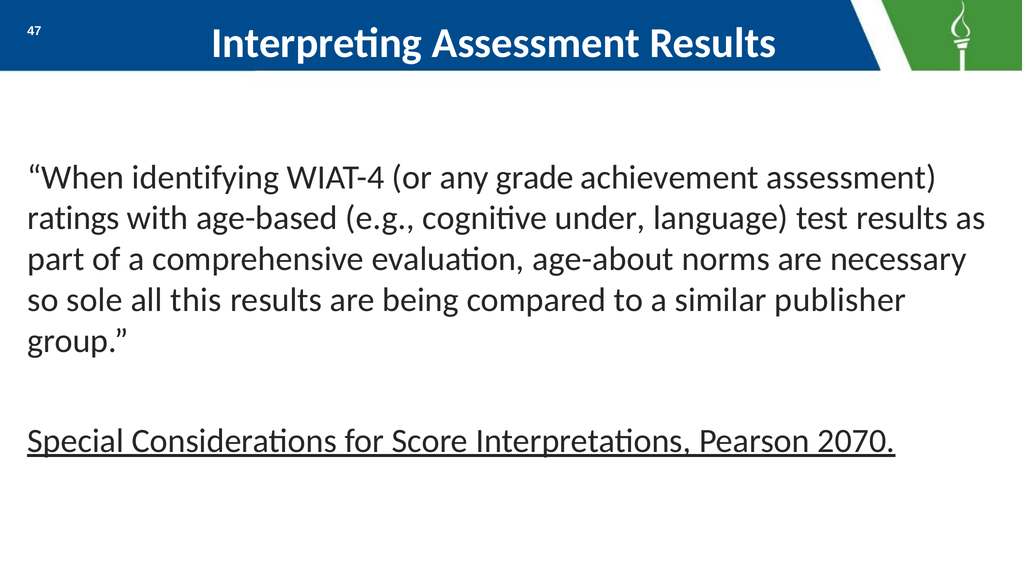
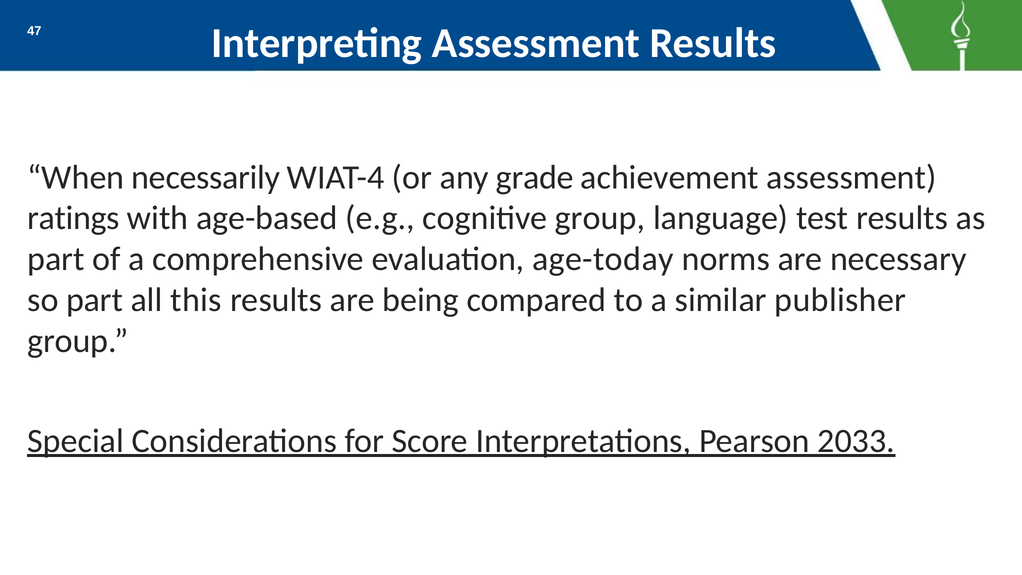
identifying: identifying -> necessarily (206, 177)
cognitive under: under -> group (600, 218)
age-about: age-about -> age-today (603, 259)
so sole: sole -> part (95, 300)
2070: 2070 -> 2033 (856, 441)
